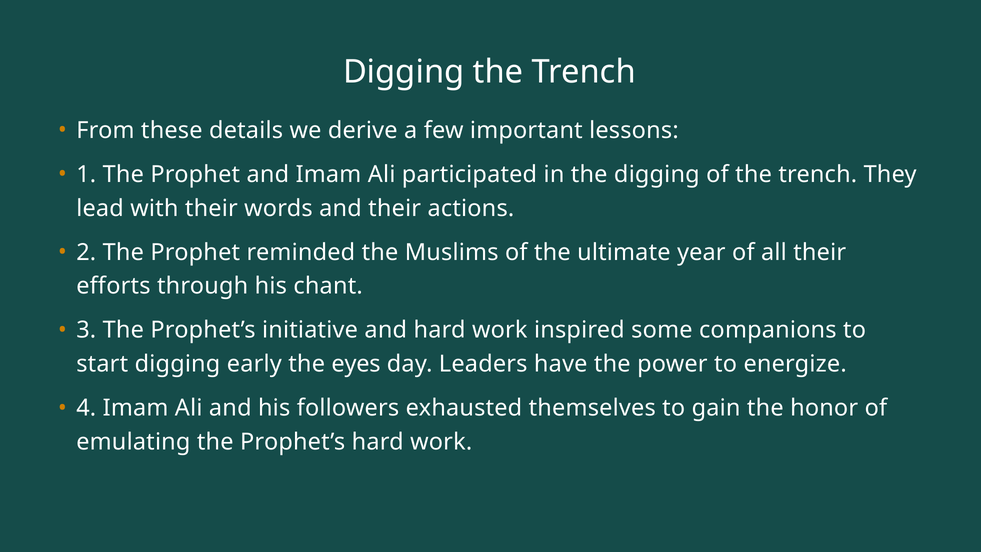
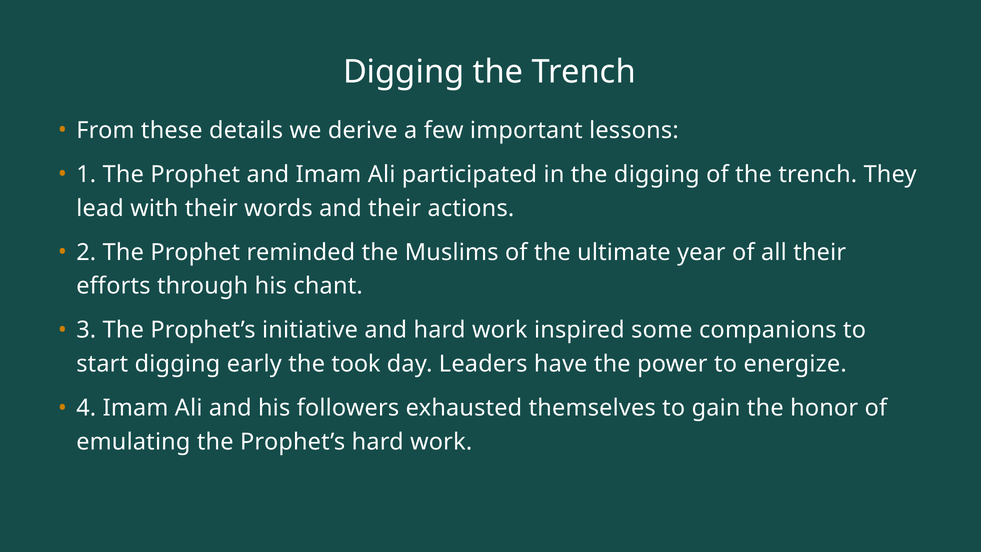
eyes: eyes -> took (356, 364)
